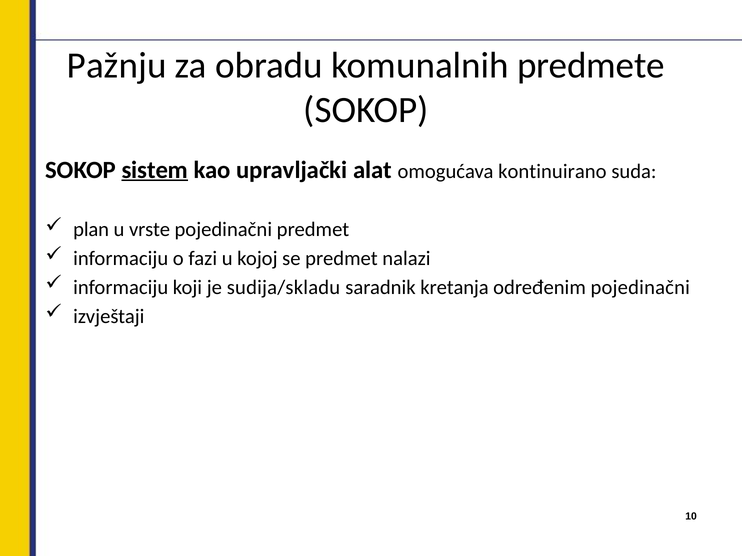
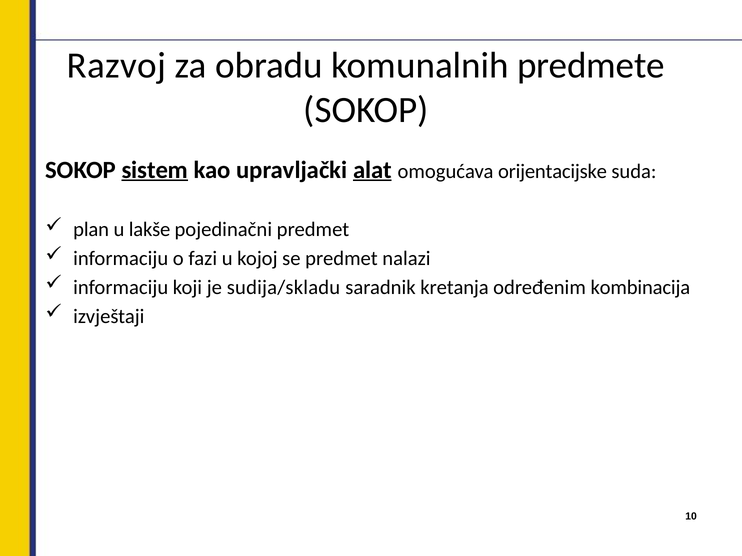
Pažnju: Pažnju -> Razvoj (117, 65)
alat underline: none -> present (372, 170)
kontinuirano: kontinuirano -> orijentacijske (553, 171)
vrste: vrste -> lakše (150, 230)
određenim pojedinačni: pojedinačni -> kombinacija (640, 288)
